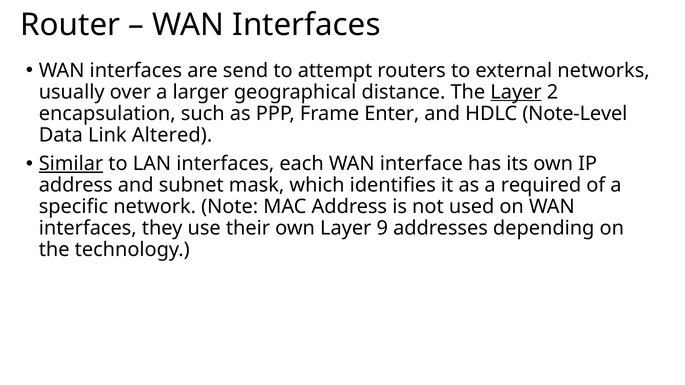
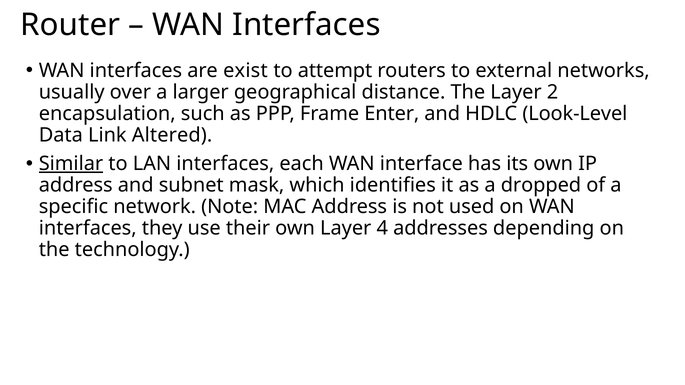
send: send -> exist (245, 71)
Layer underline: present -> none (516, 92)
Note-Level: Note-Level -> Look-Level (575, 114)
required: required -> dropped (541, 185)
9: 9 -> 4 (382, 228)
